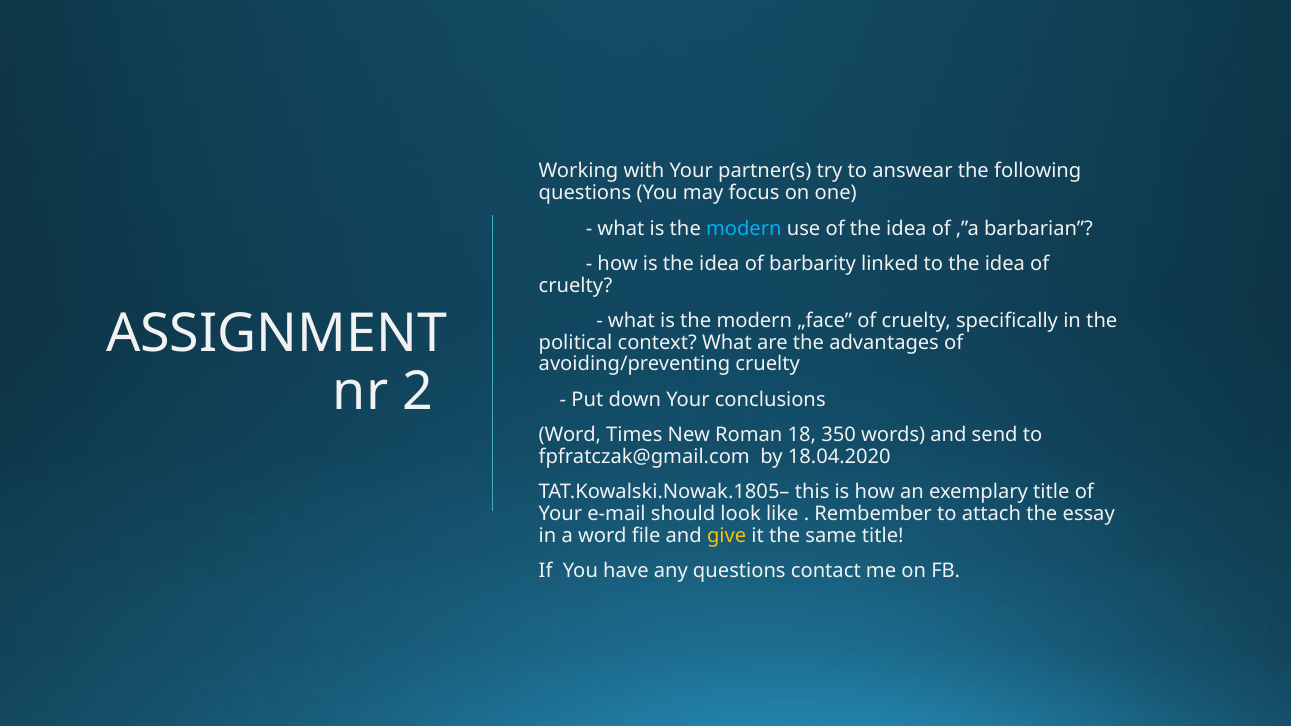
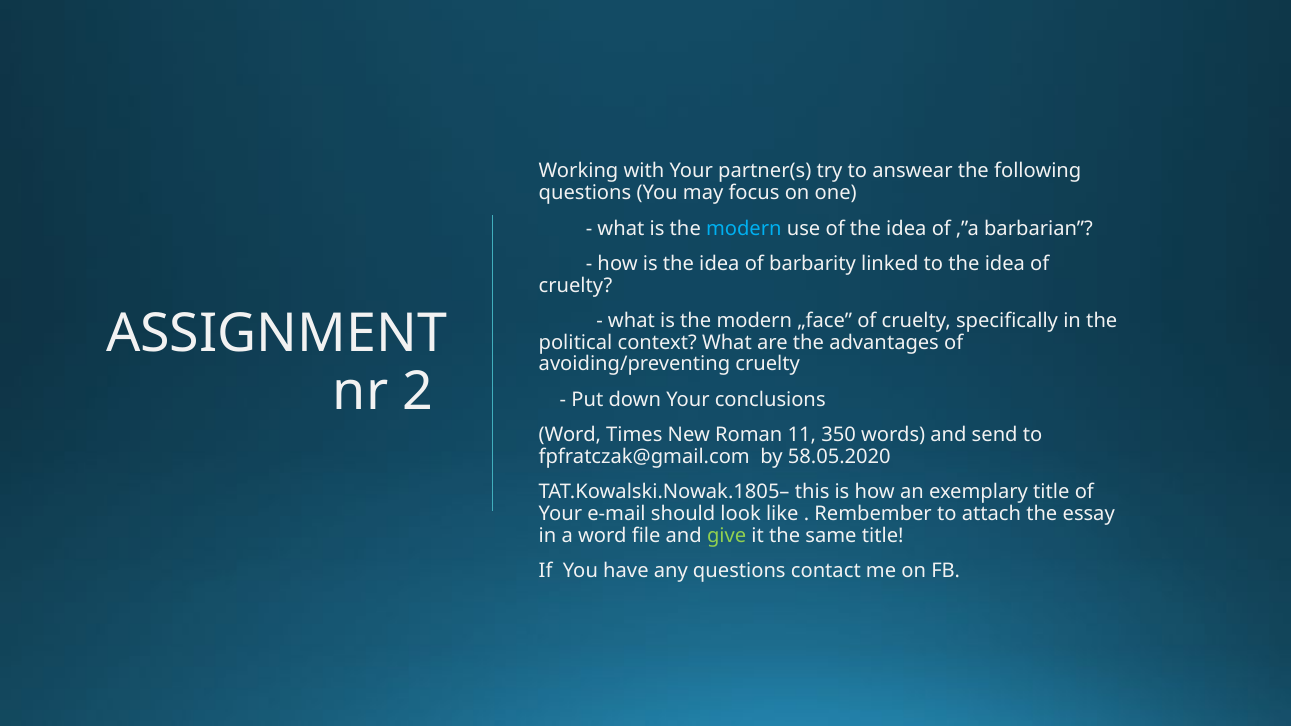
18: 18 -> 11 (802, 435)
18.04.2020: 18.04.2020 -> 58.05.2020 (839, 457)
give colour: yellow -> light green (727, 536)
